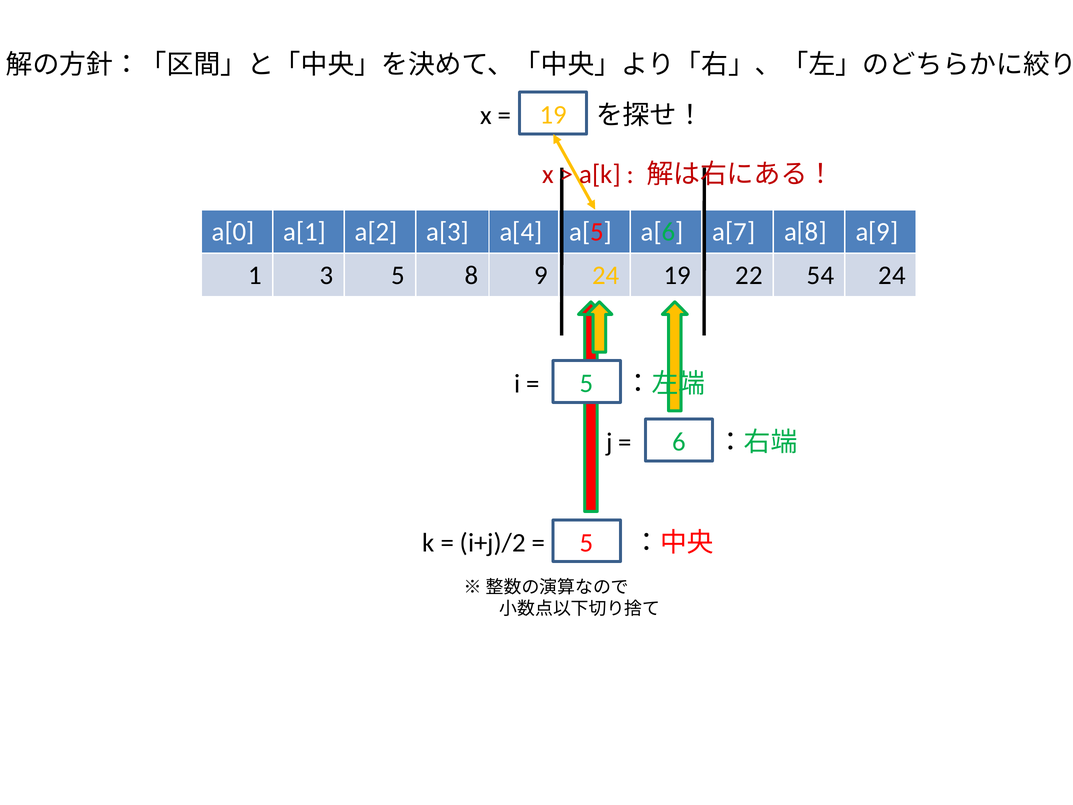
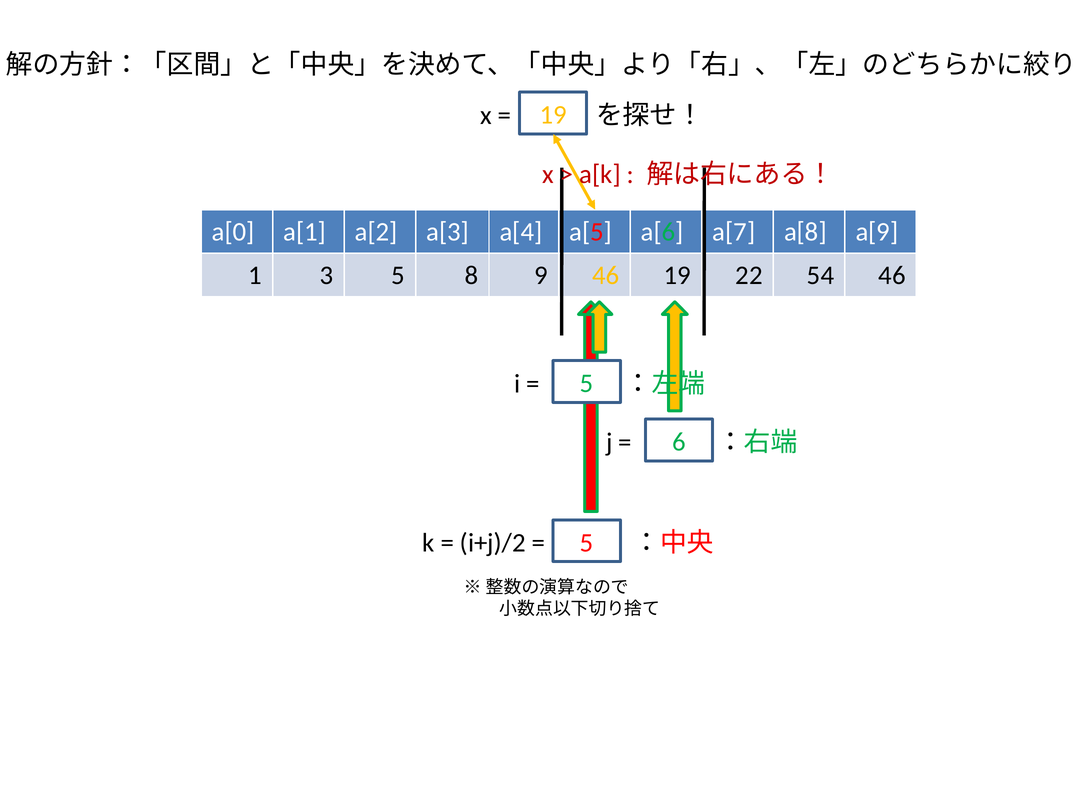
9 24: 24 -> 46 (606, 275)
54 24: 24 -> 46 (892, 275)
